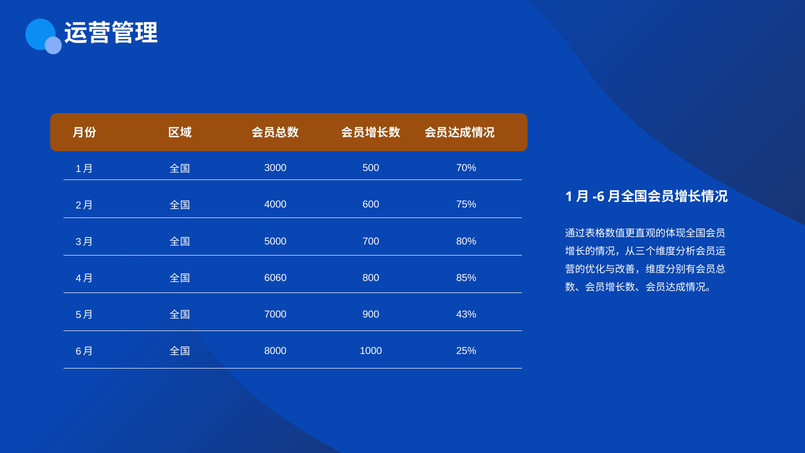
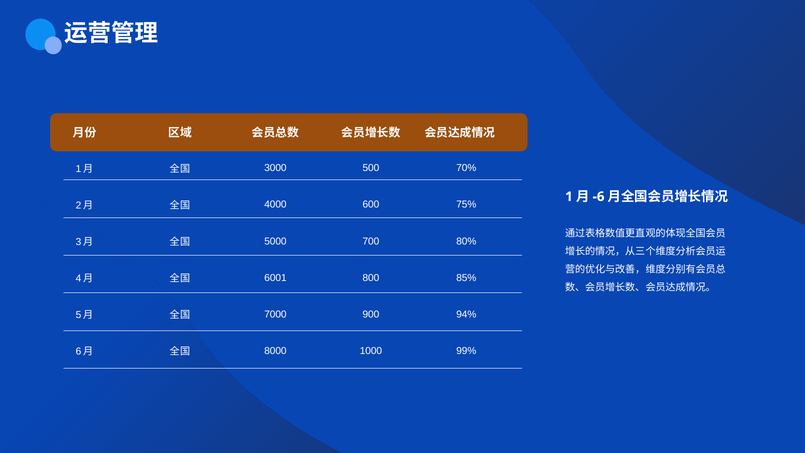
6060: 6060 -> 6001 (275, 278)
43%: 43% -> 94% (466, 314)
25%: 25% -> 99% (466, 351)
